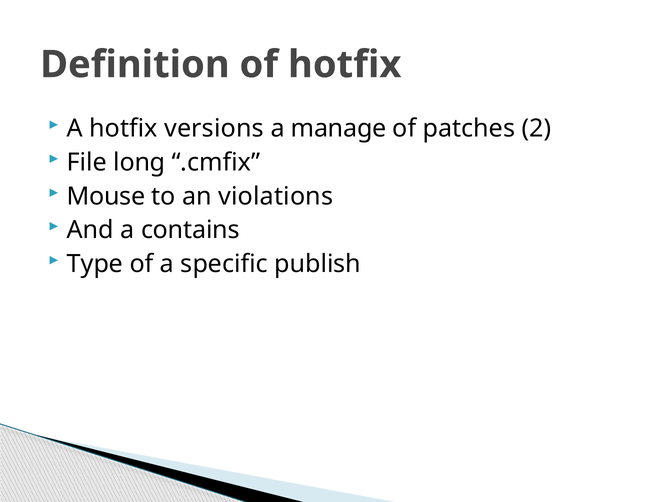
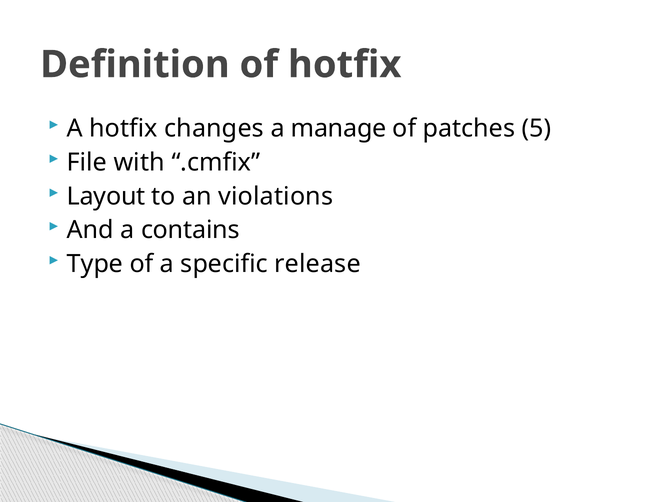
versions: versions -> changes (214, 129)
2: 2 -> 5 (536, 129)
long: long -> with (139, 163)
Mouse: Mouse -> Layout (106, 196)
publish: publish -> release (318, 264)
